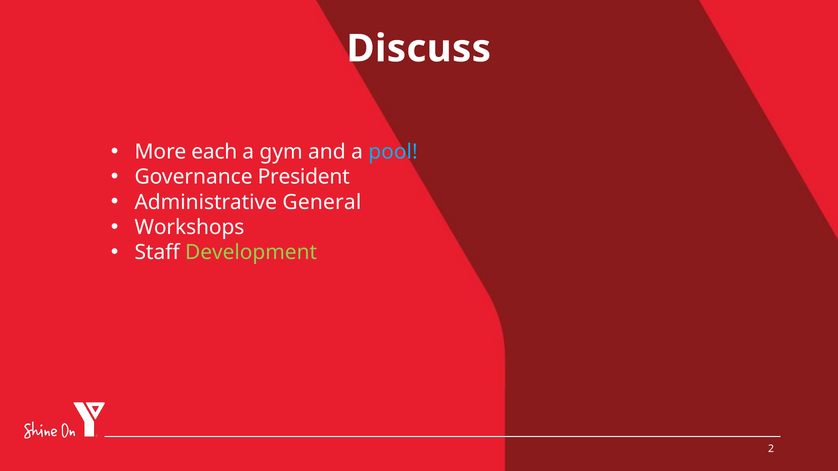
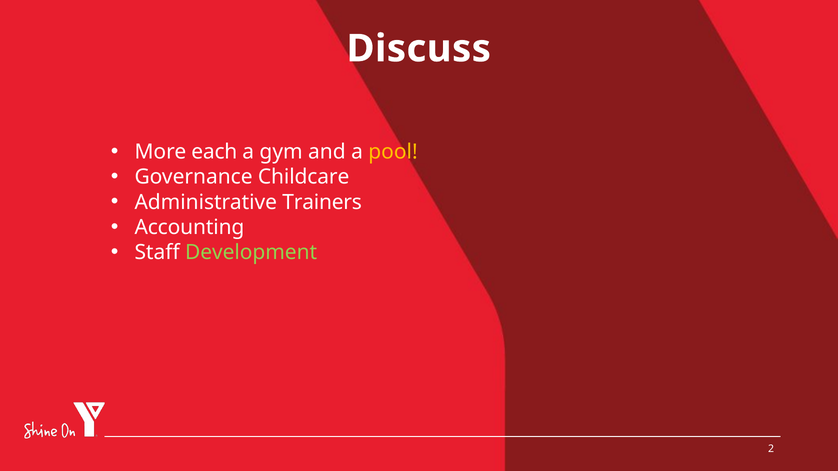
pool colour: light blue -> yellow (393, 152)
President: President -> Childcare (304, 177)
General: General -> Trainers (322, 202)
Workshops: Workshops -> Accounting (189, 227)
